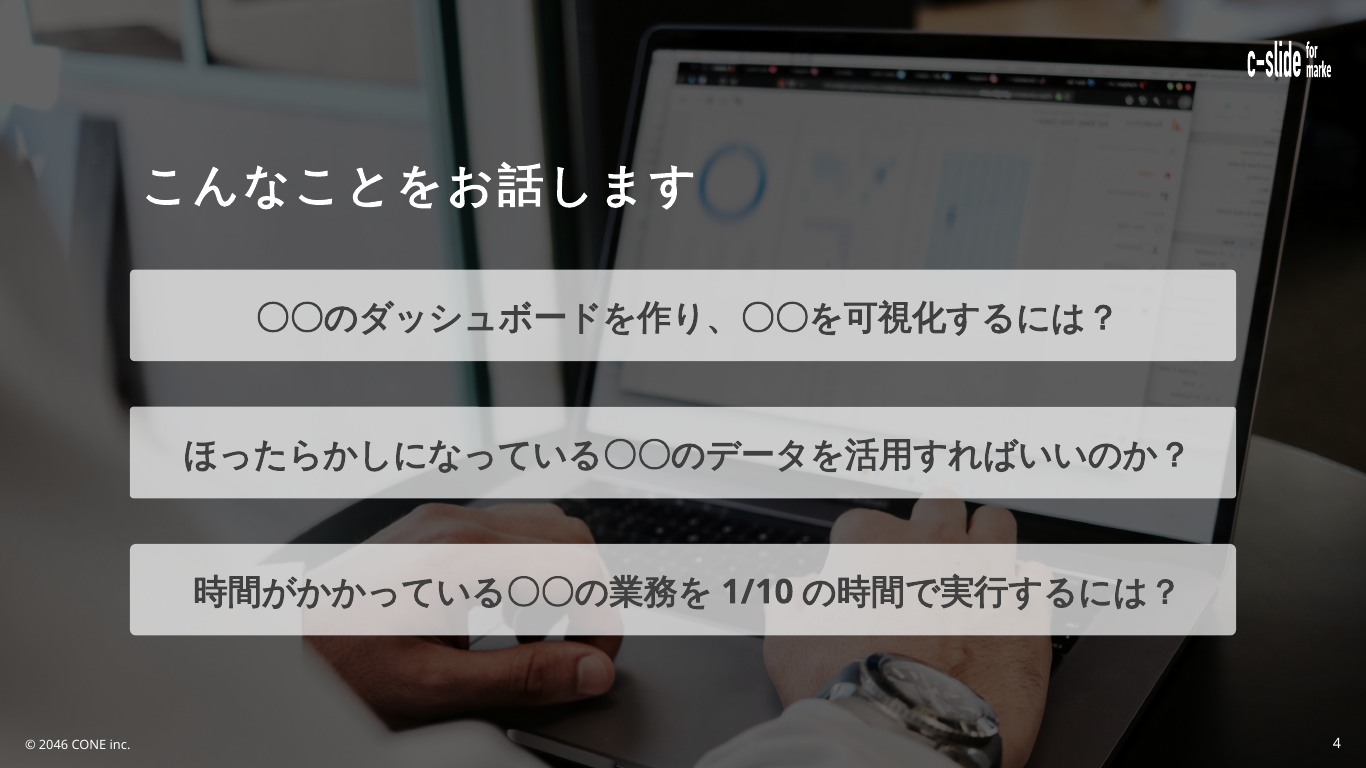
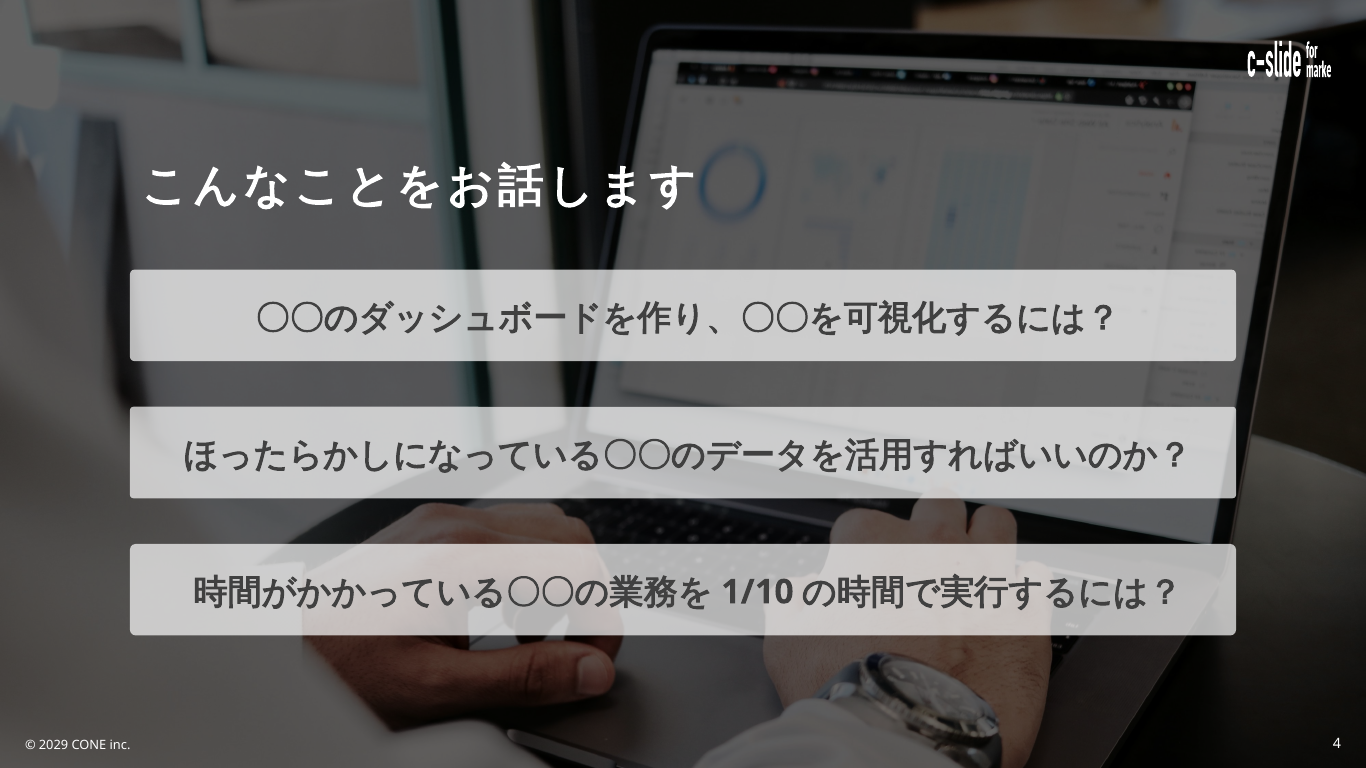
2046: 2046 -> 2029 (54, 745)
